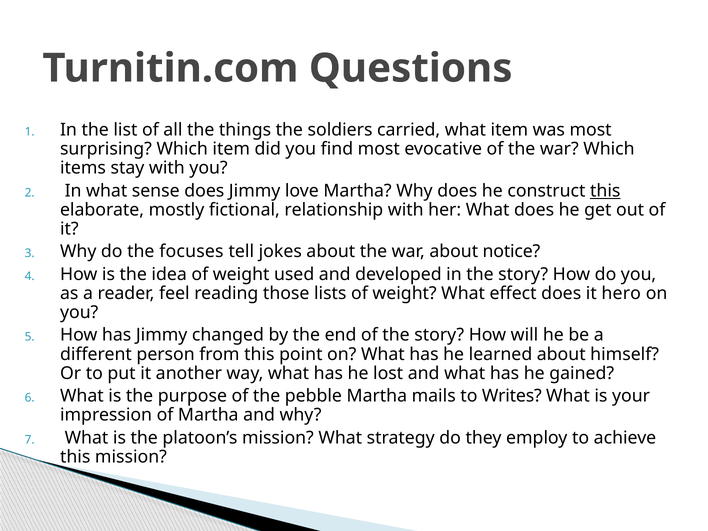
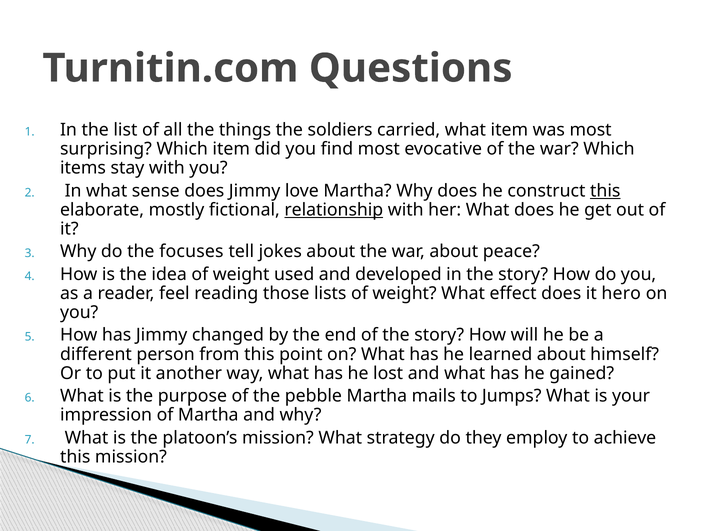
relationship underline: none -> present (334, 210)
notice: notice -> peace (511, 252)
Writes: Writes -> Jumps (512, 396)
